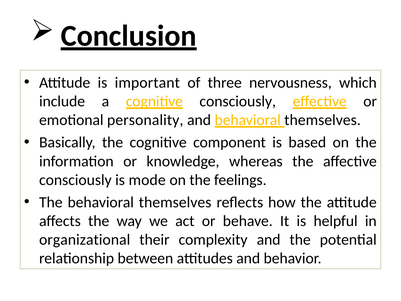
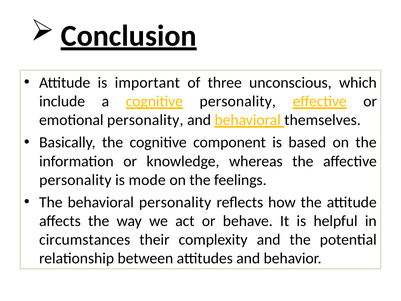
nervousness: nervousness -> unconscious (290, 83)
cognitive consciously: consciously -> personality (238, 101)
consciously: consciously -> personality (75, 180)
The behavioral themselves: themselves -> personality (175, 202)
organizational: organizational -> circumstances (85, 240)
